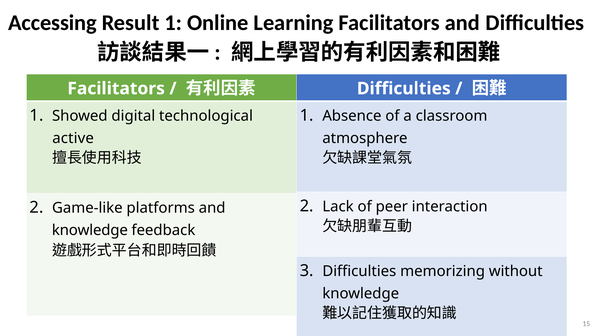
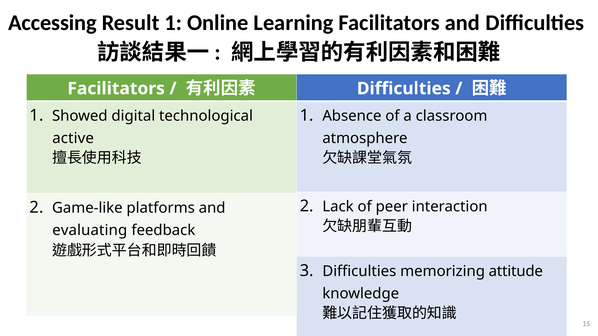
knowledge: knowledge -> evaluating (90, 231)
without: without -> attitude (516, 272)
